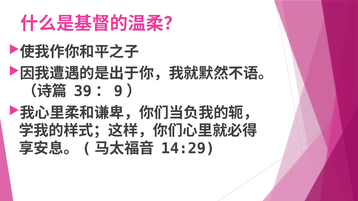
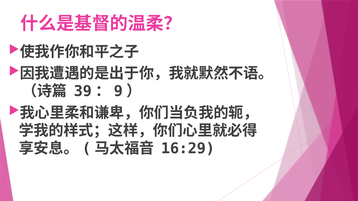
14:29: 14:29 -> 16:29 (188, 149)
